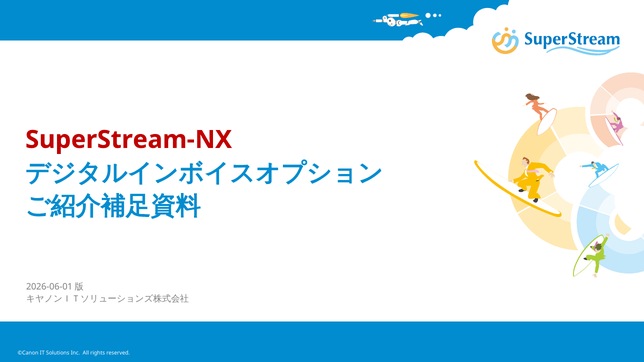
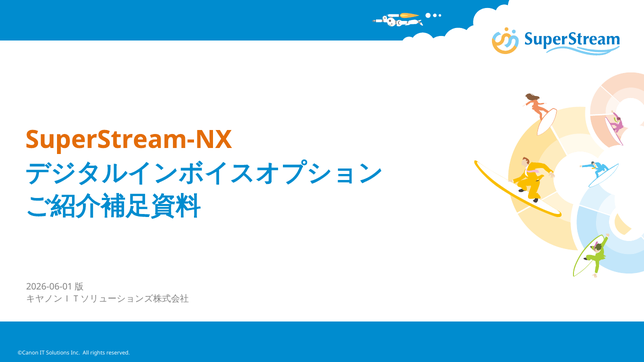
SuperStream-NX colour: red -> orange (129, 140)
